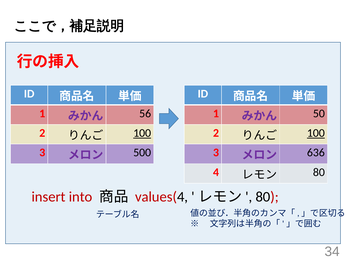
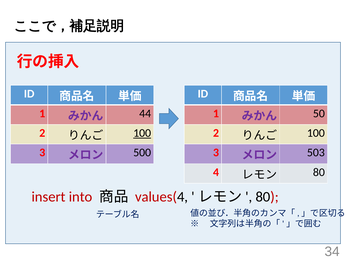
56: 56 -> 44 (145, 114)
100 underline: present -> none (316, 133)
636: 636 -> 503 (316, 153)
